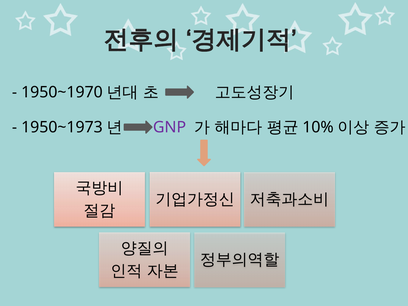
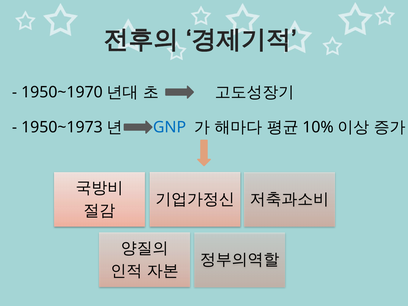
GNP colour: purple -> blue (170, 127)
